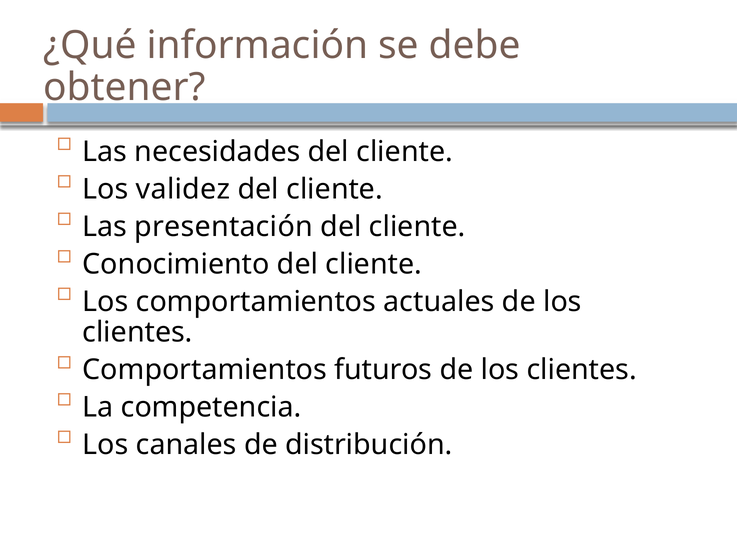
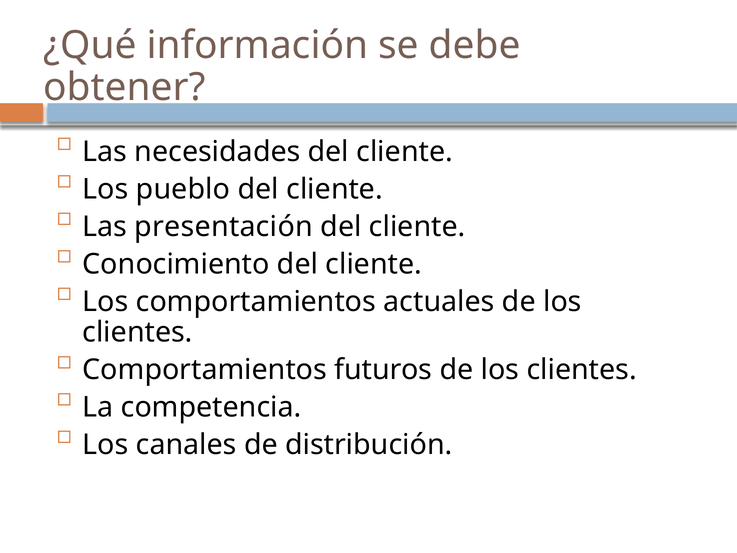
validez: validez -> pueblo (183, 189)
